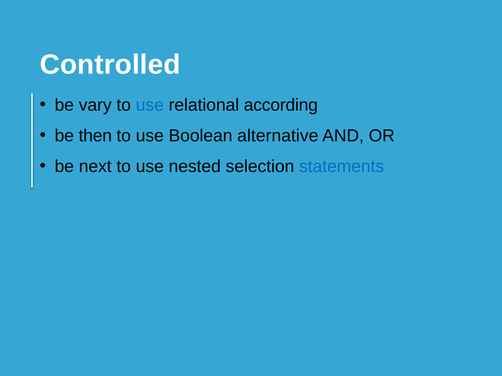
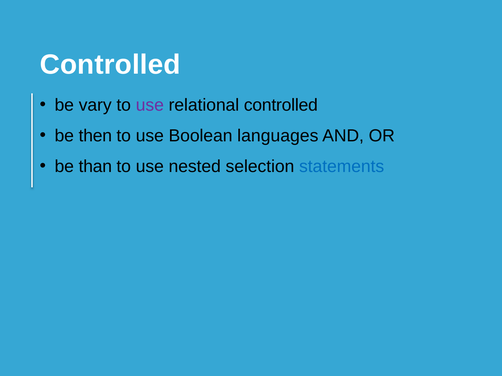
use colour: blue -> purple (150, 105)
relational according: according -> controlled (281, 105)
alternative: alternative -> languages (278, 136)
next: next -> than (95, 167)
